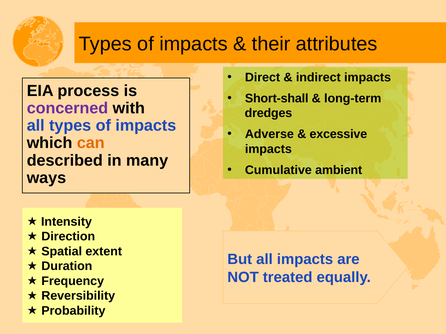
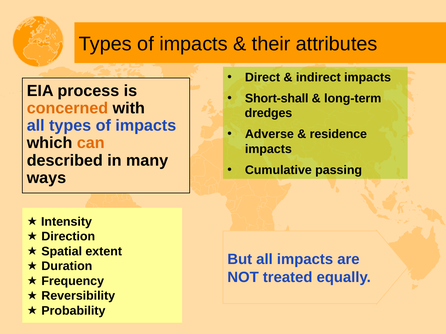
concerned colour: purple -> orange (67, 108)
excessive: excessive -> residence (338, 134)
ambient: ambient -> passing (339, 170)
